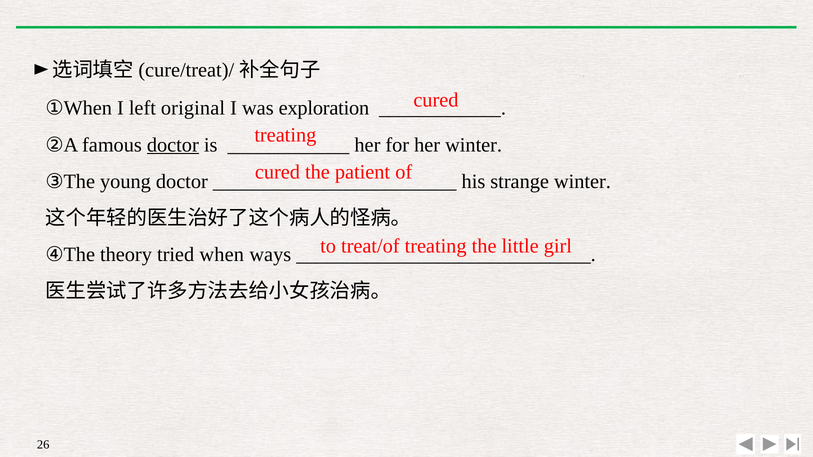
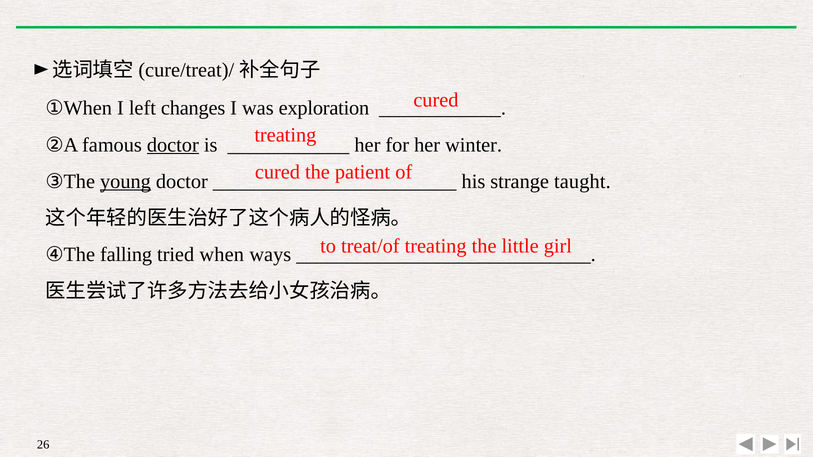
original: original -> changes (193, 108)
young underline: none -> present (125, 181)
strange winter: winter -> taught (582, 181)
theory: theory -> falling (126, 255)
